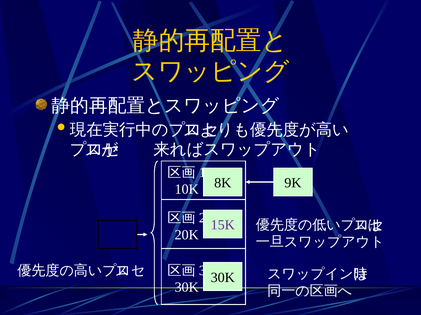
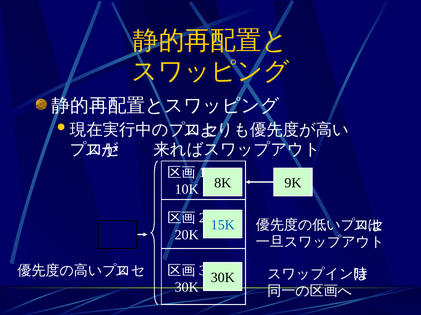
15K colour: purple -> blue (223, 226)
